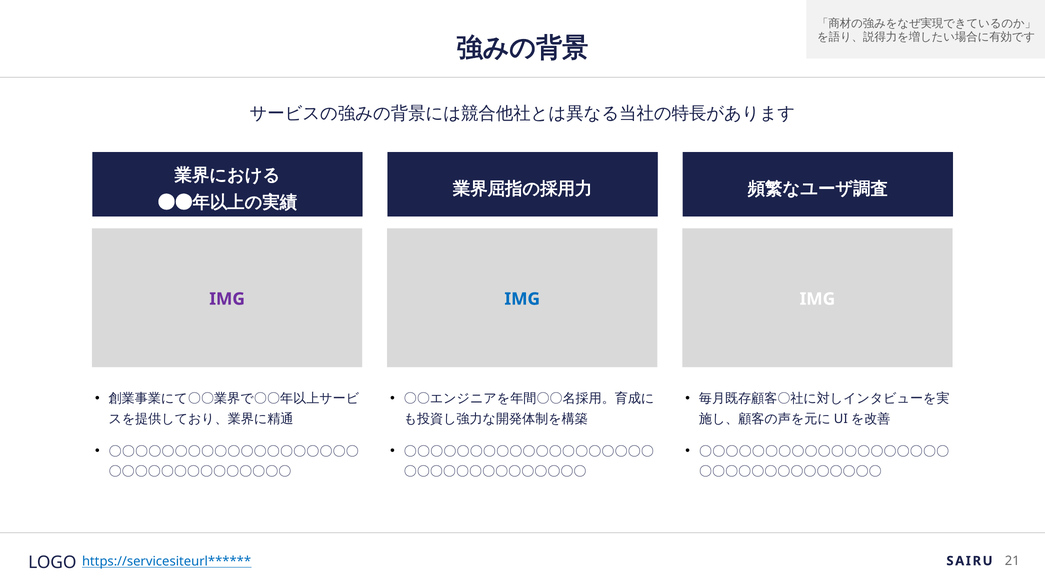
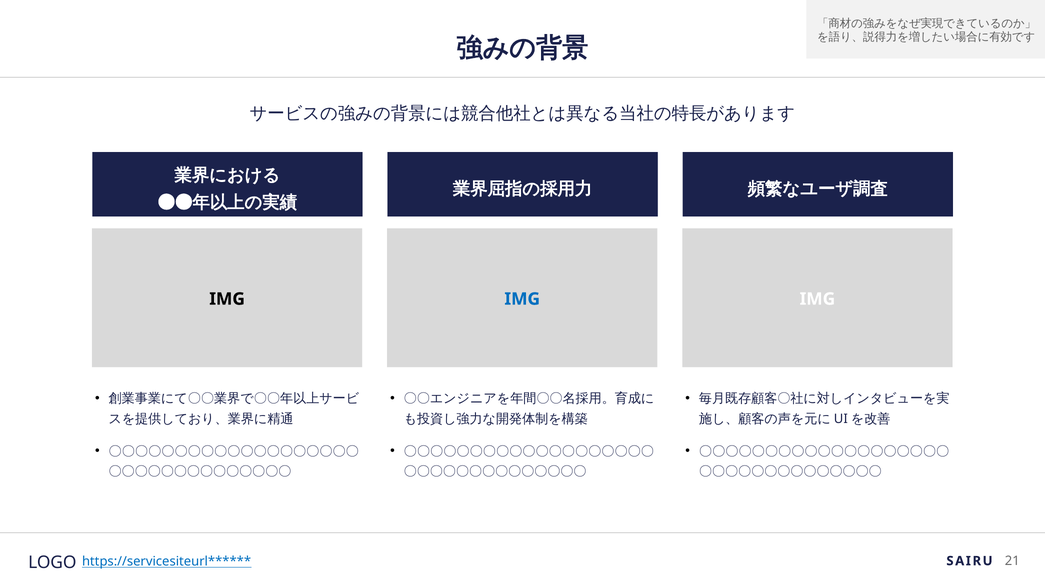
IMG colour: purple -> black (227, 299)
